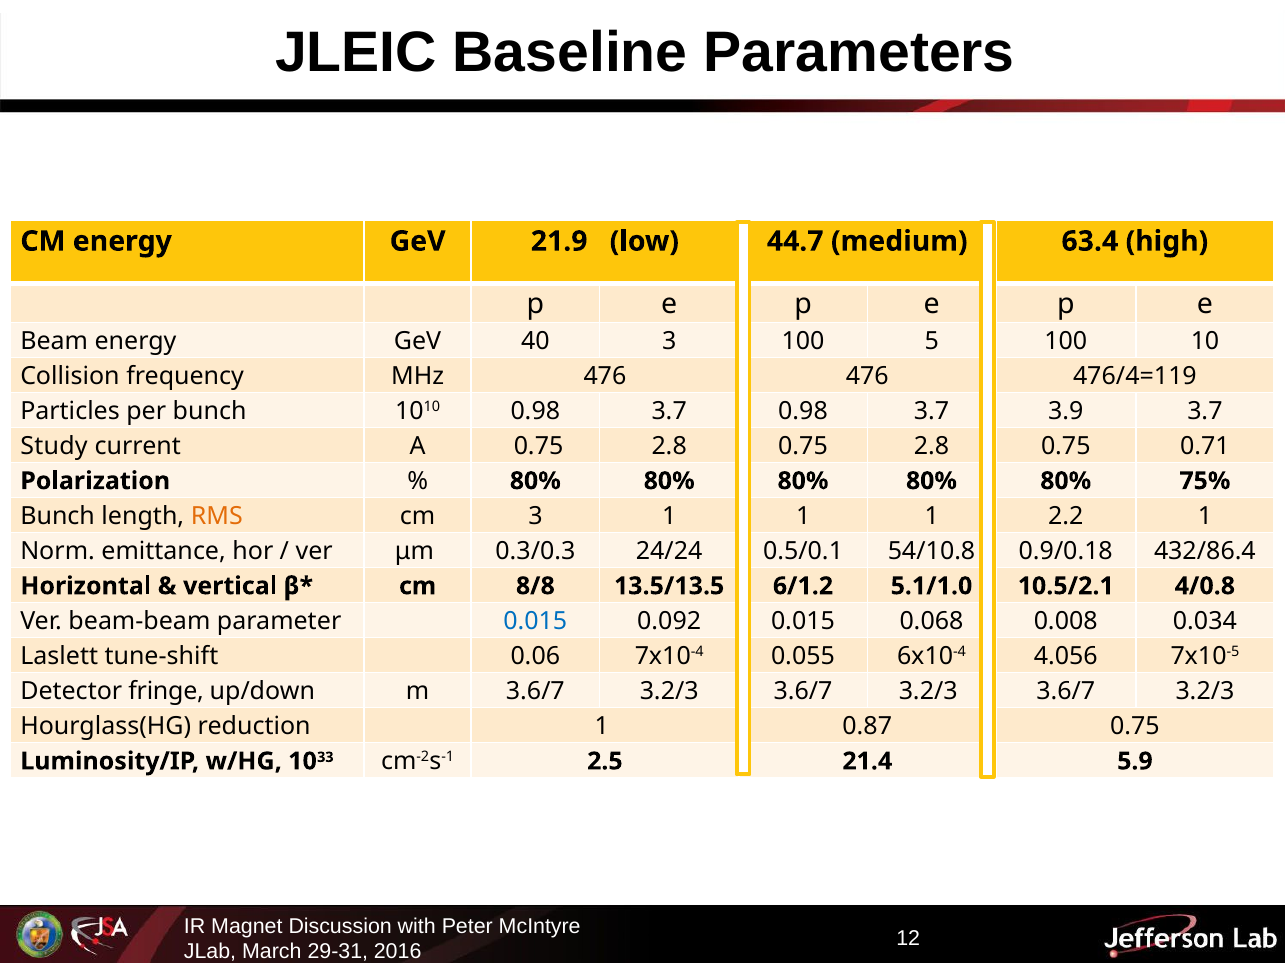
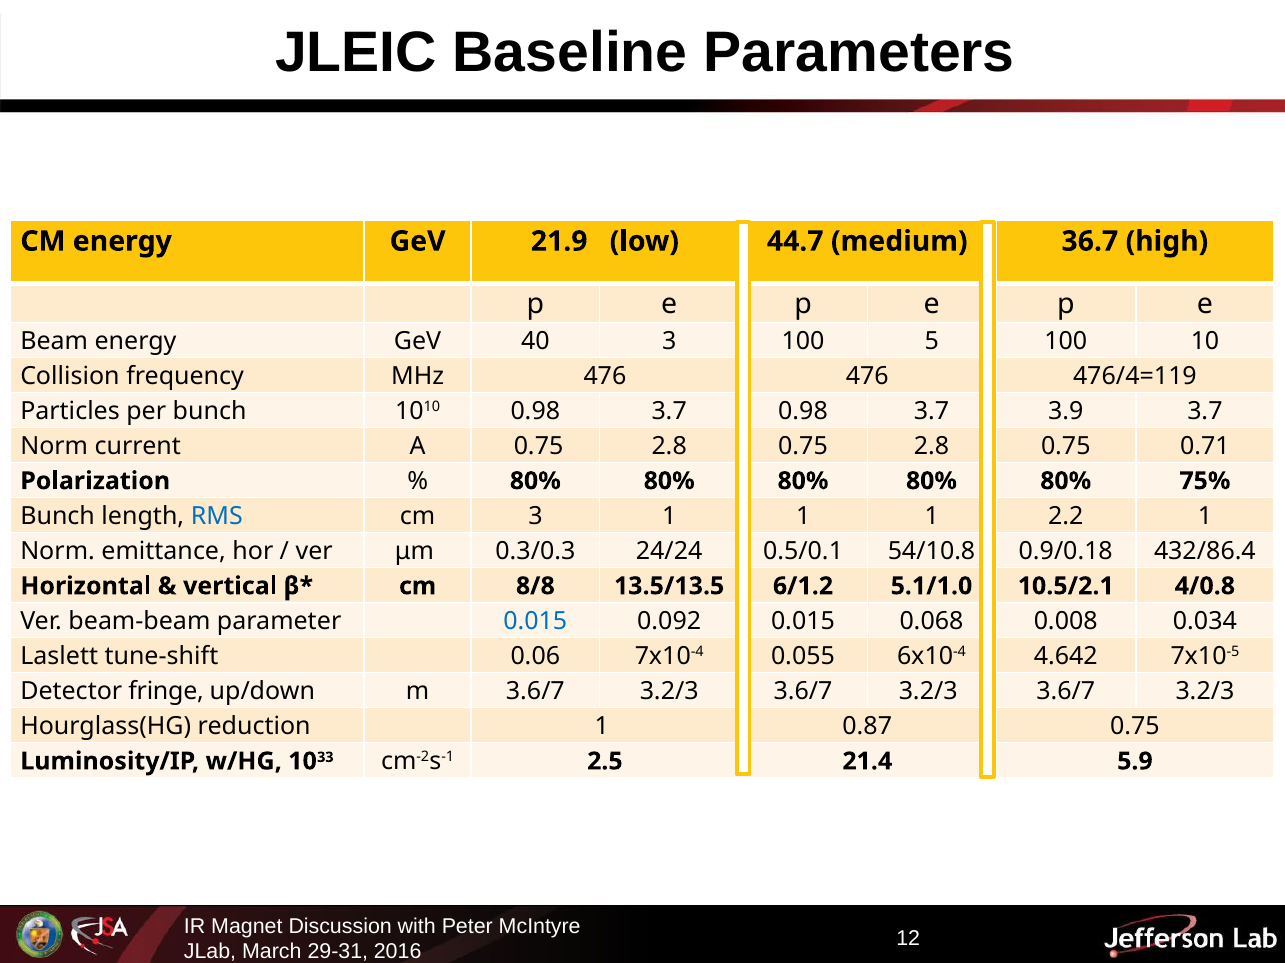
63.4: 63.4 -> 36.7 (1090, 241)
Study: Study -> Norm (54, 446)
RMS colour: orange -> blue (217, 516)
4.056: 4.056 -> 4.642 (1066, 657)
